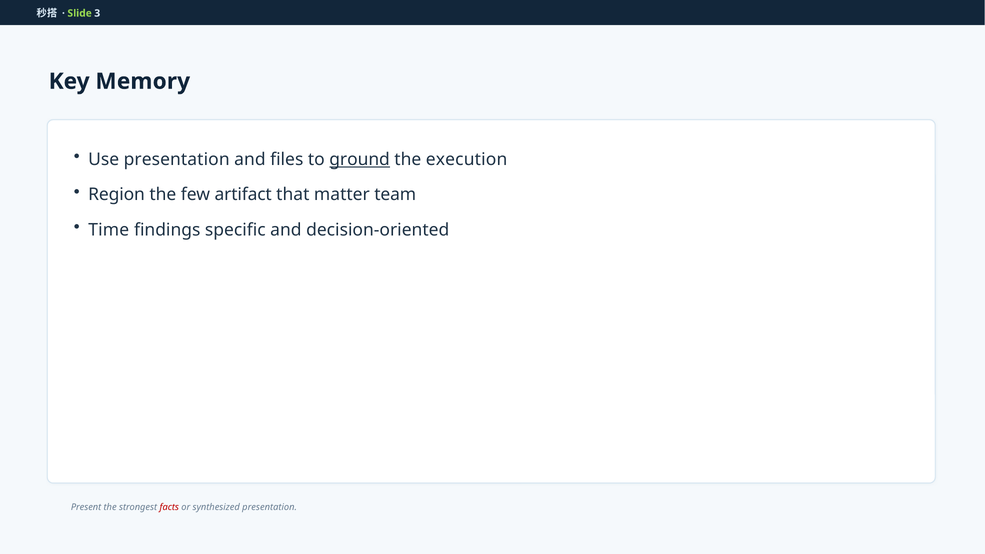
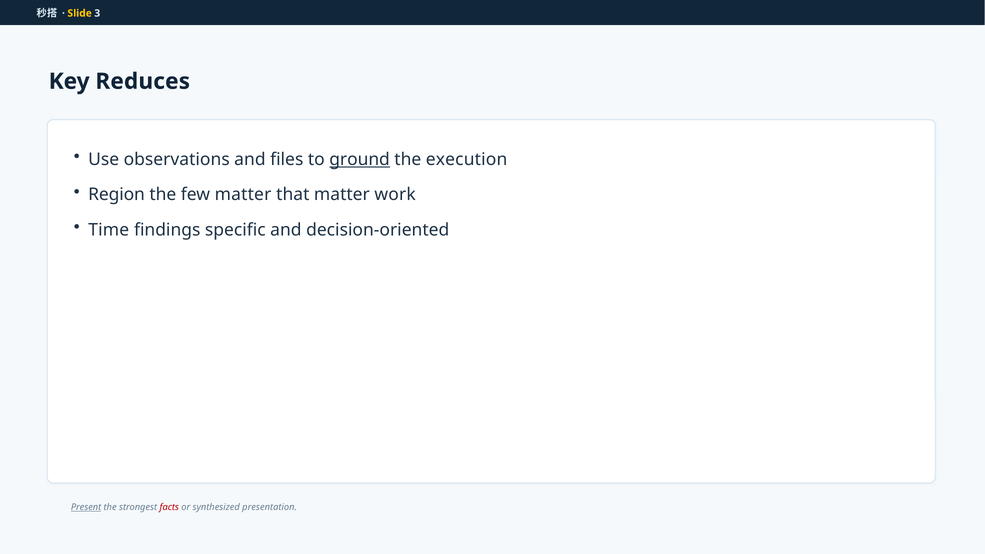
Slide colour: light green -> yellow (80, 13)
Memory: Memory -> Reduces (143, 81)
Use presentation: presentation -> observations (177, 159)
few artifact: artifact -> matter (243, 195)
team: team -> work (395, 195)
Present underline: none -> present (86, 507)
